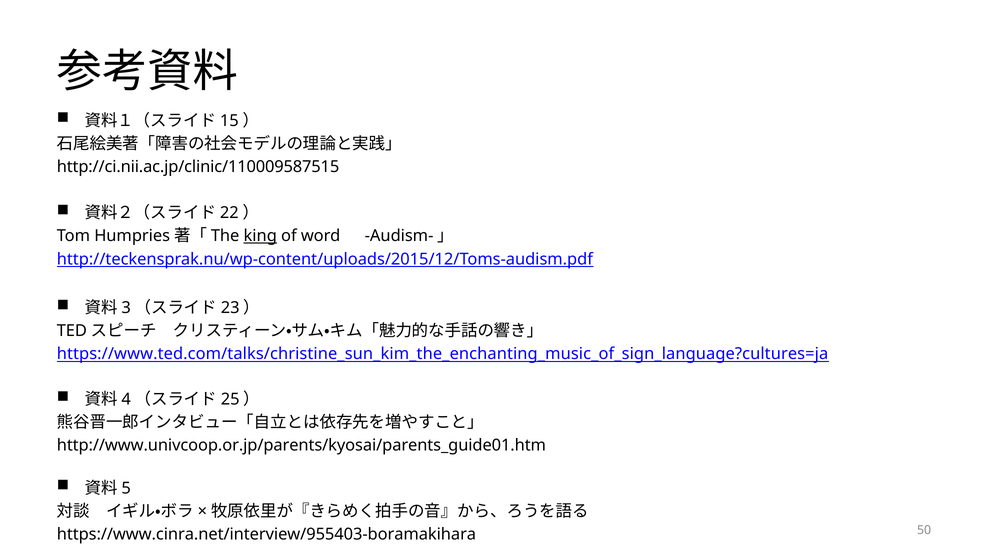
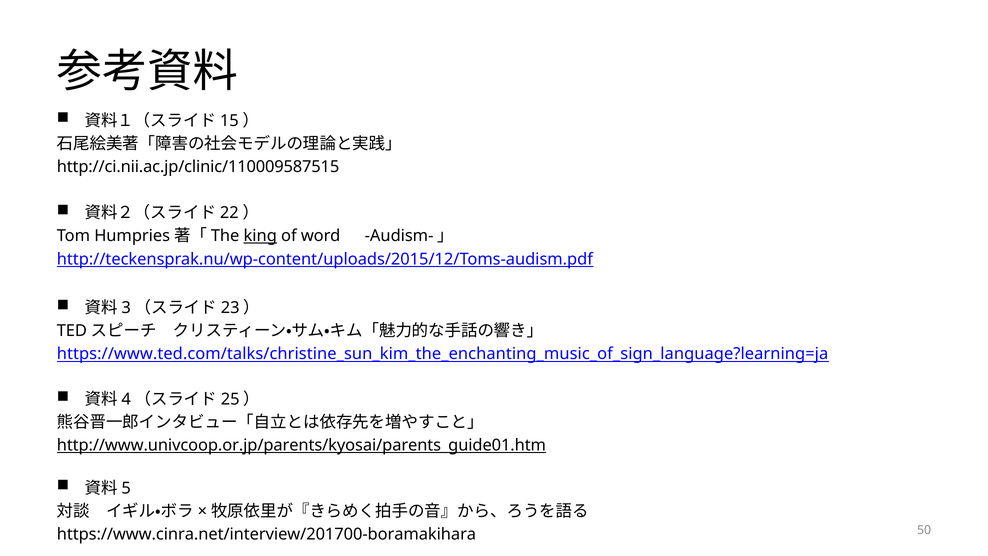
https://www.ted.com/talks/christine_sun_kim_the_enchanting_music_of_sign_language?cultures=ja: https://www.ted.com/talks/christine_sun_kim_the_enchanting_music_of_sign_language?cultures=ja -> https://www.ted.com/talks/christine_sun_kim_the_enchanting_music_of_sign_language?learning=ja (443, 354)
http://www.univcoop.or.jp/parents/kyosai/parents_guide01.htm underline: none -> present (301, 445)
https://www.cinra.net/interview/955403-boramakihara: https://www.cinra.net/interview/955403-boramakihara -> https://www.cinra.net/interview/201700-boramakihara (266, 534)
